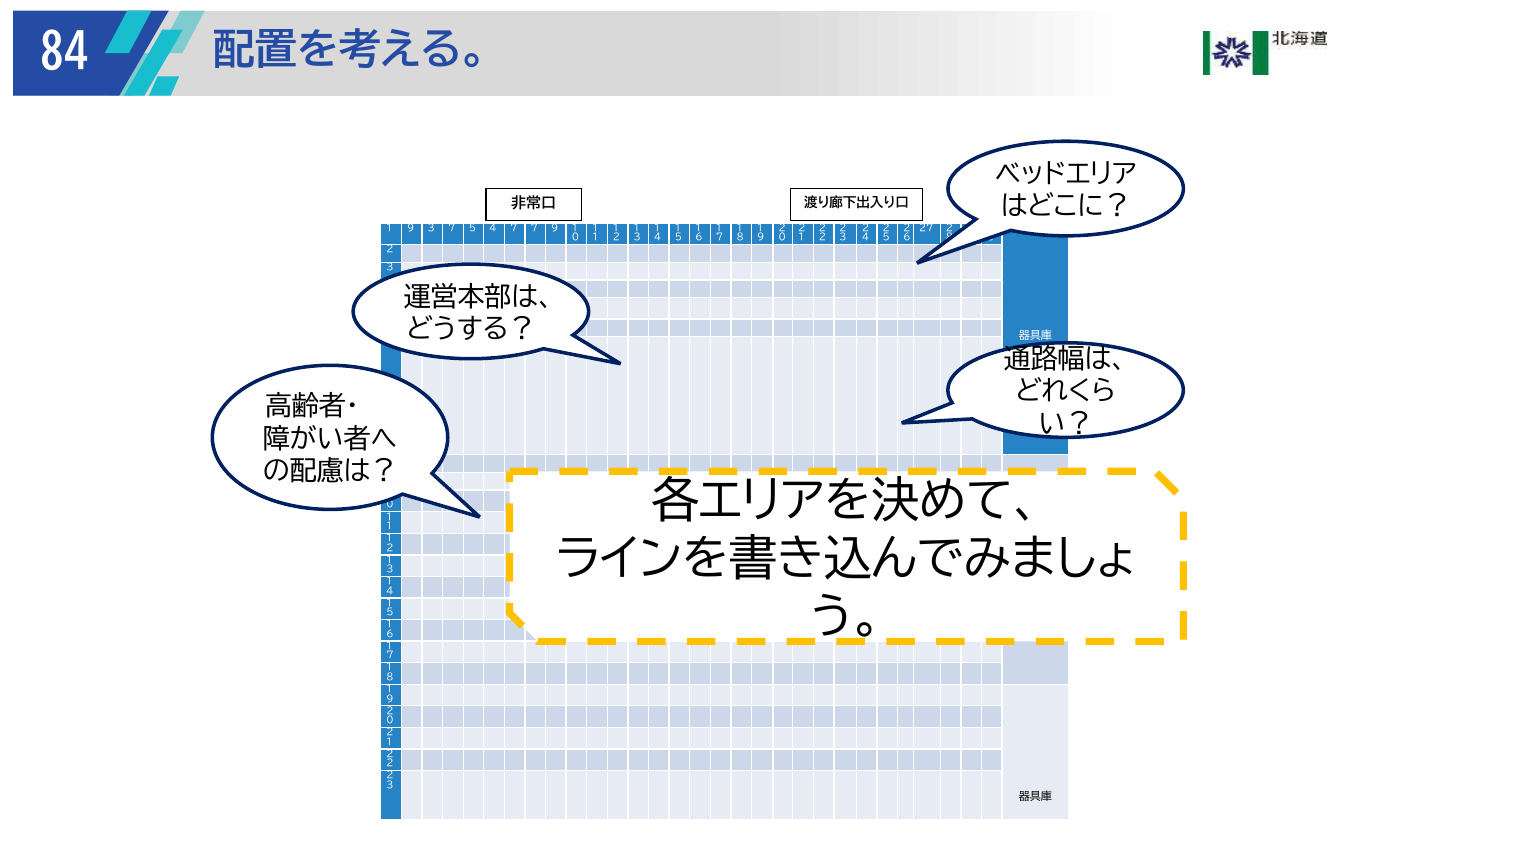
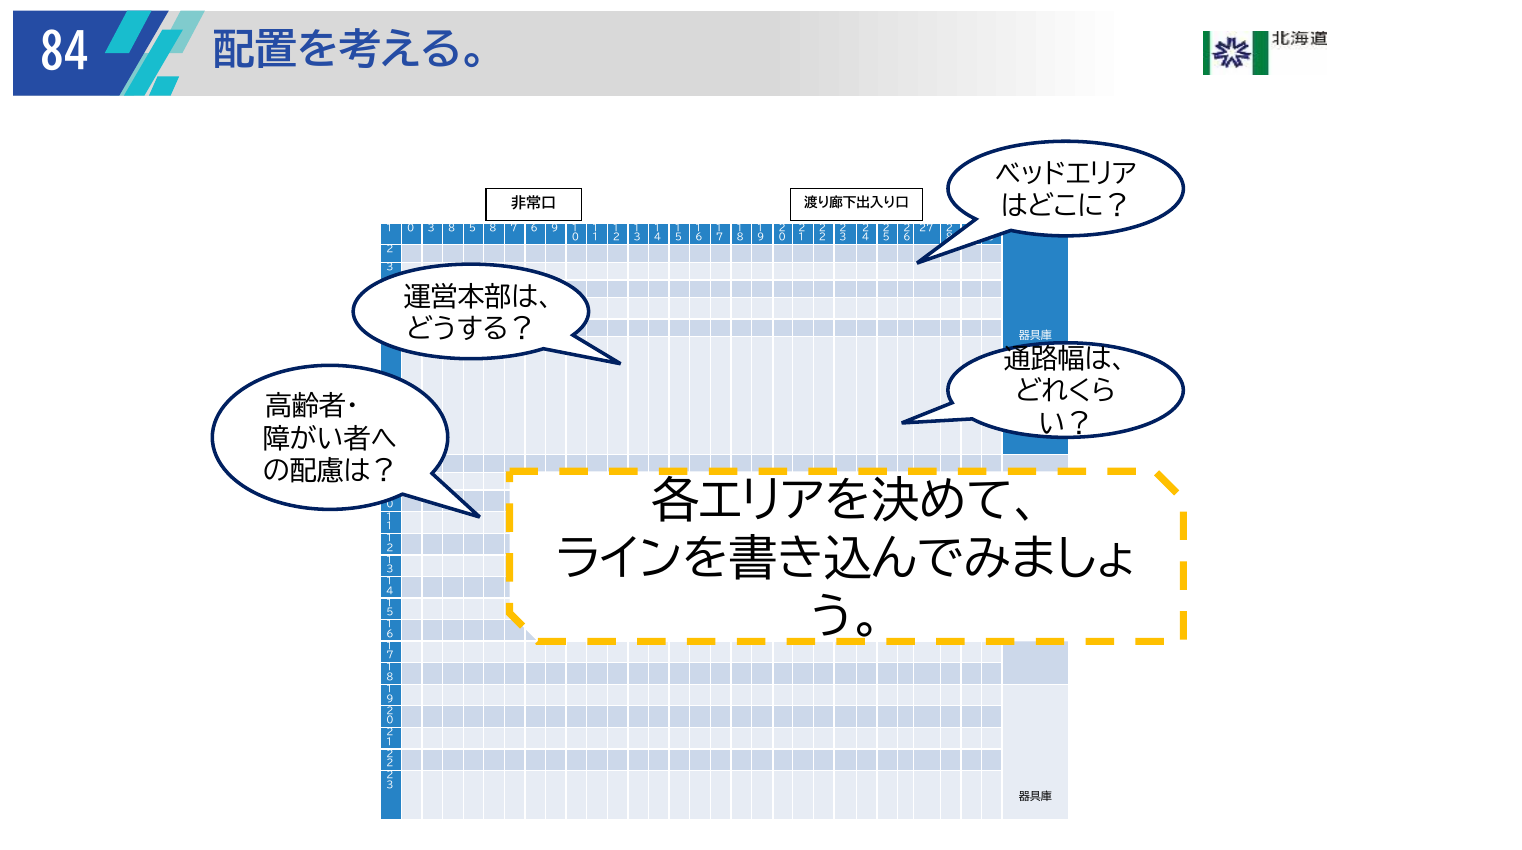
9: 9 -> 0 (411, 228)
3 7: 7 -> 8 (452, 228)
5 4: 4 -> 8 (493, 228)
7 7: 7 -> 6 (534, 228)
